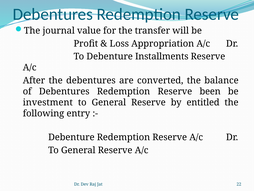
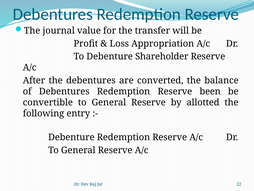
Installments: Installments -> Shareholder (162, 56)
investment: investment -> convertible (48, 102)
entitled: entitled -> allotted (203, 102)
